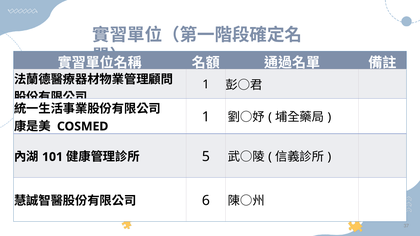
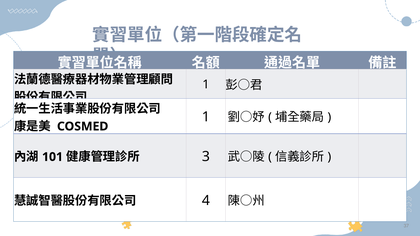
5: 5 -> 3 (206, 157)
6: 6 -> 4 (206, 201)
